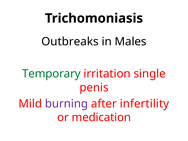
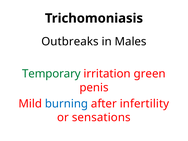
single: single -> green (150, 74)
burning colour: purple -> blue (66, 104)
medication: medication -> sensations (101, 117)
